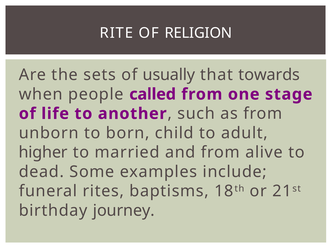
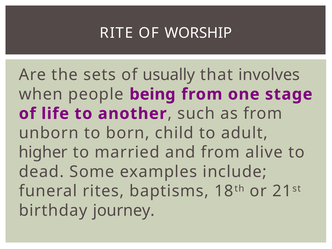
RELIGION: RELIGION -> WORSHIP (198, 33)
towards: towards -> involves (269, 75)
called: called -> being (152, 94)
